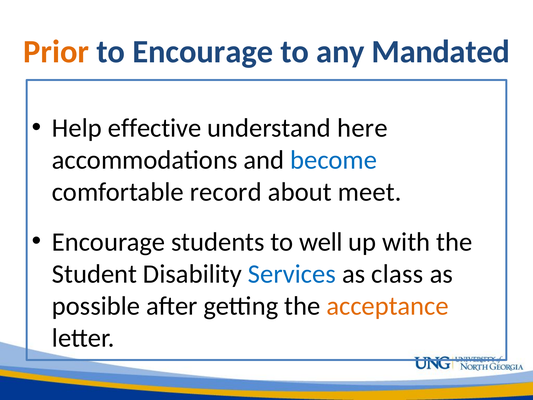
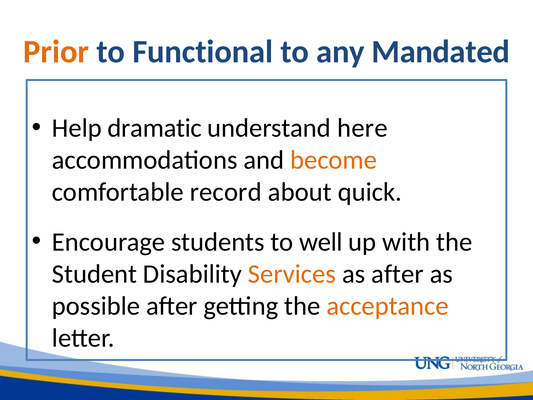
to Encourage: Encourage -> Functional (203, 52)
effective: effective -> dramatic (155, 128)
become colour: blue -> orange (334, 160)
meet: meet -> quick (370, 192)
Services colour: blue -> orange (292, 274)
as class: class -> after (397, 274)
